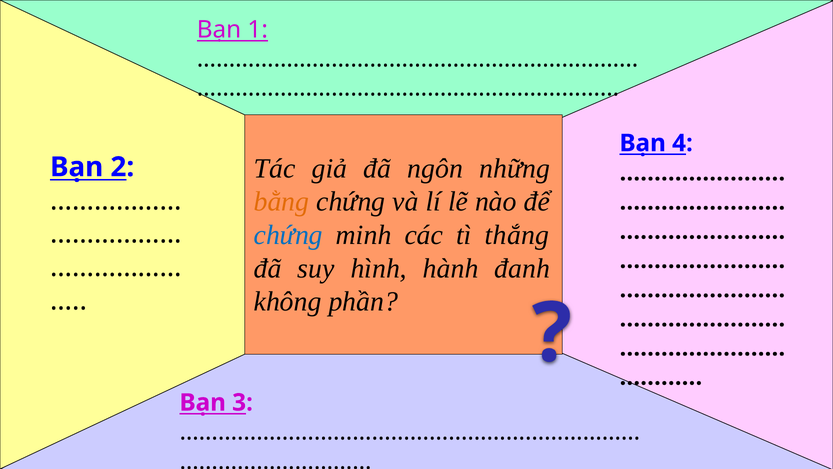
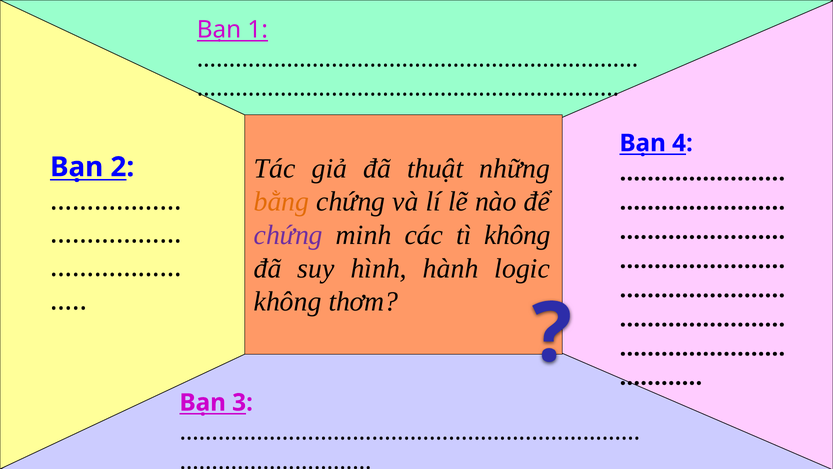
ngôn: ngôn -> thuật (435, 168)
chứng colour: blue -> purple (288, 235)
tì thắng: thắng -> không (517, 235)
đanh: đanh -> logic (522, 268)
phần: phần -> thơm (363, 302)
